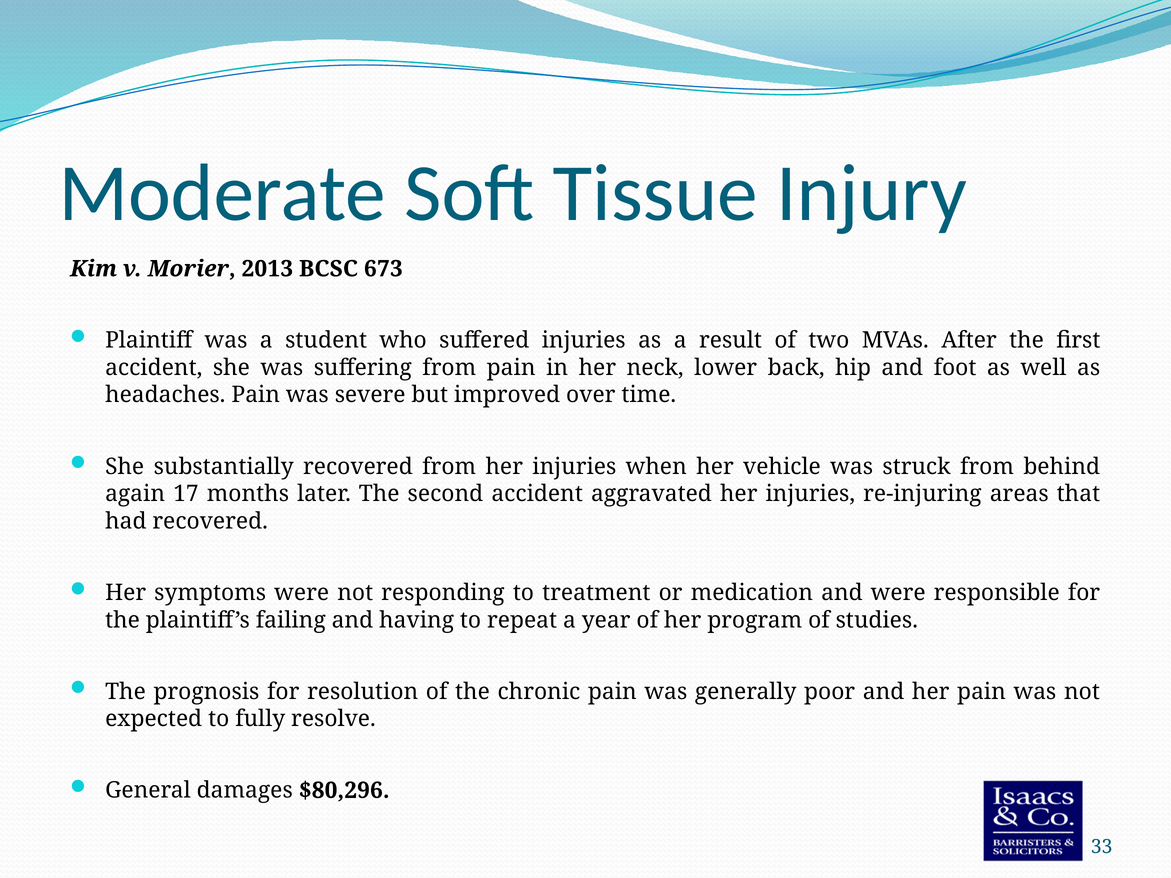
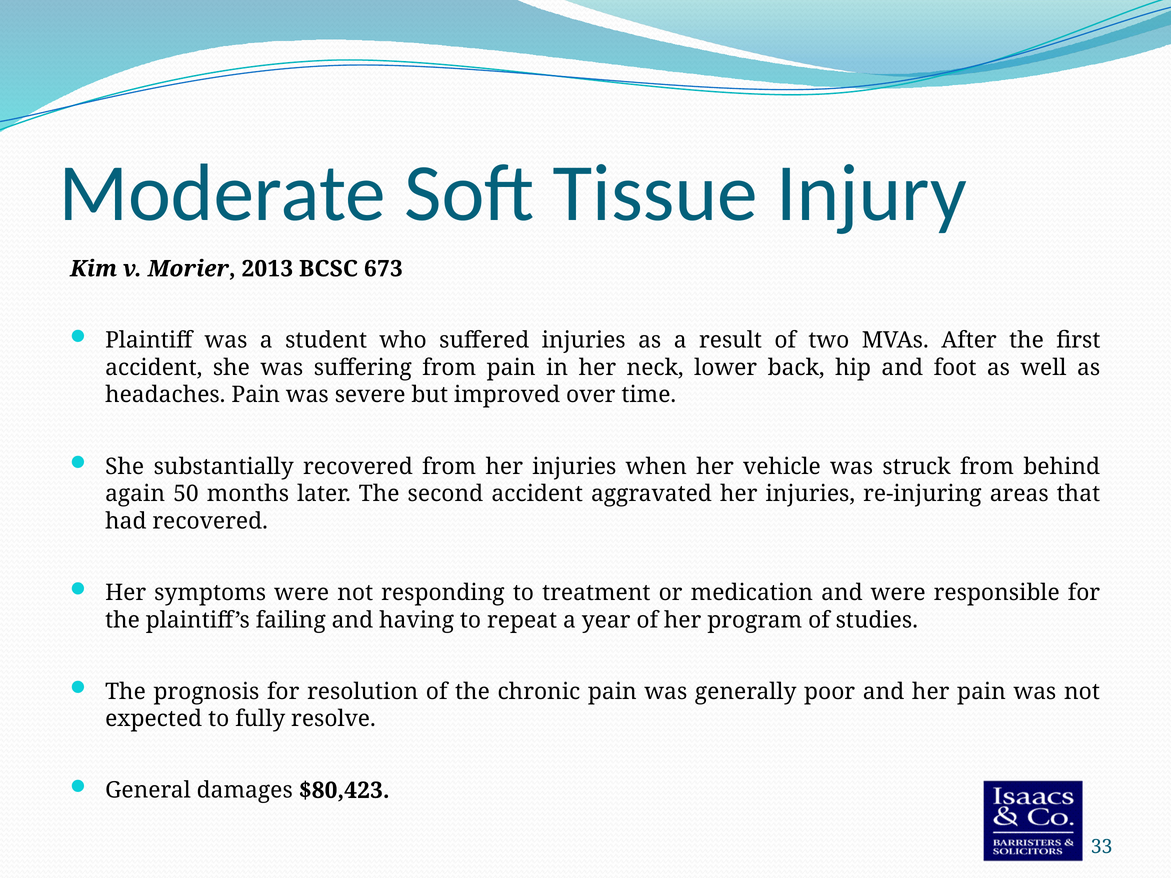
17: 17 -> 50 (186, 494)
$80,296: $80,296 -> $80,423 (344, 791)
